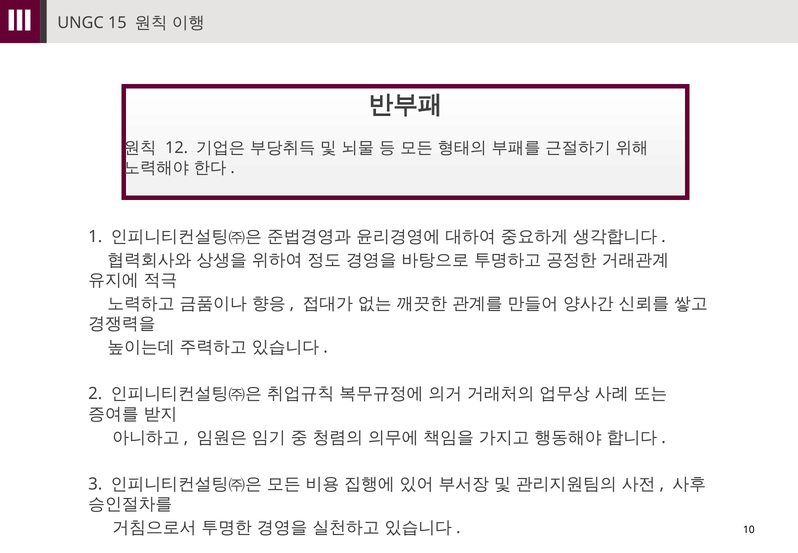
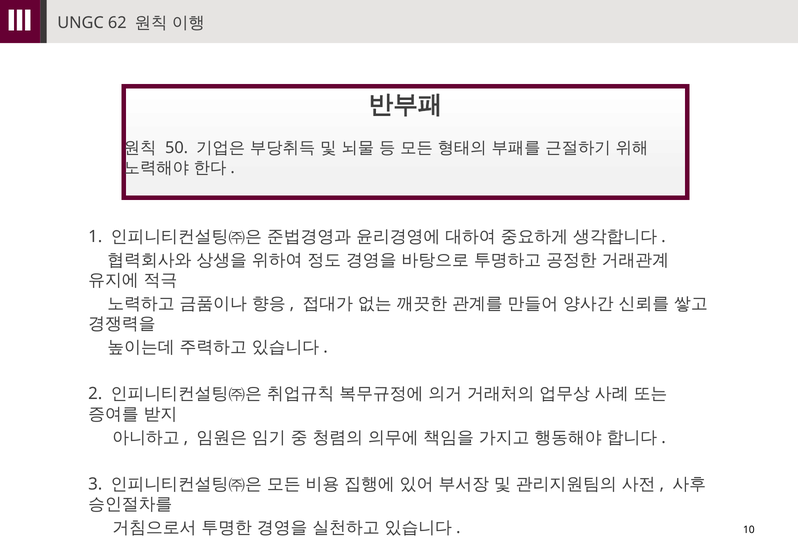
15: 15 -> 62 (117, 23)
12: 12 -> 50 (177, 148)
